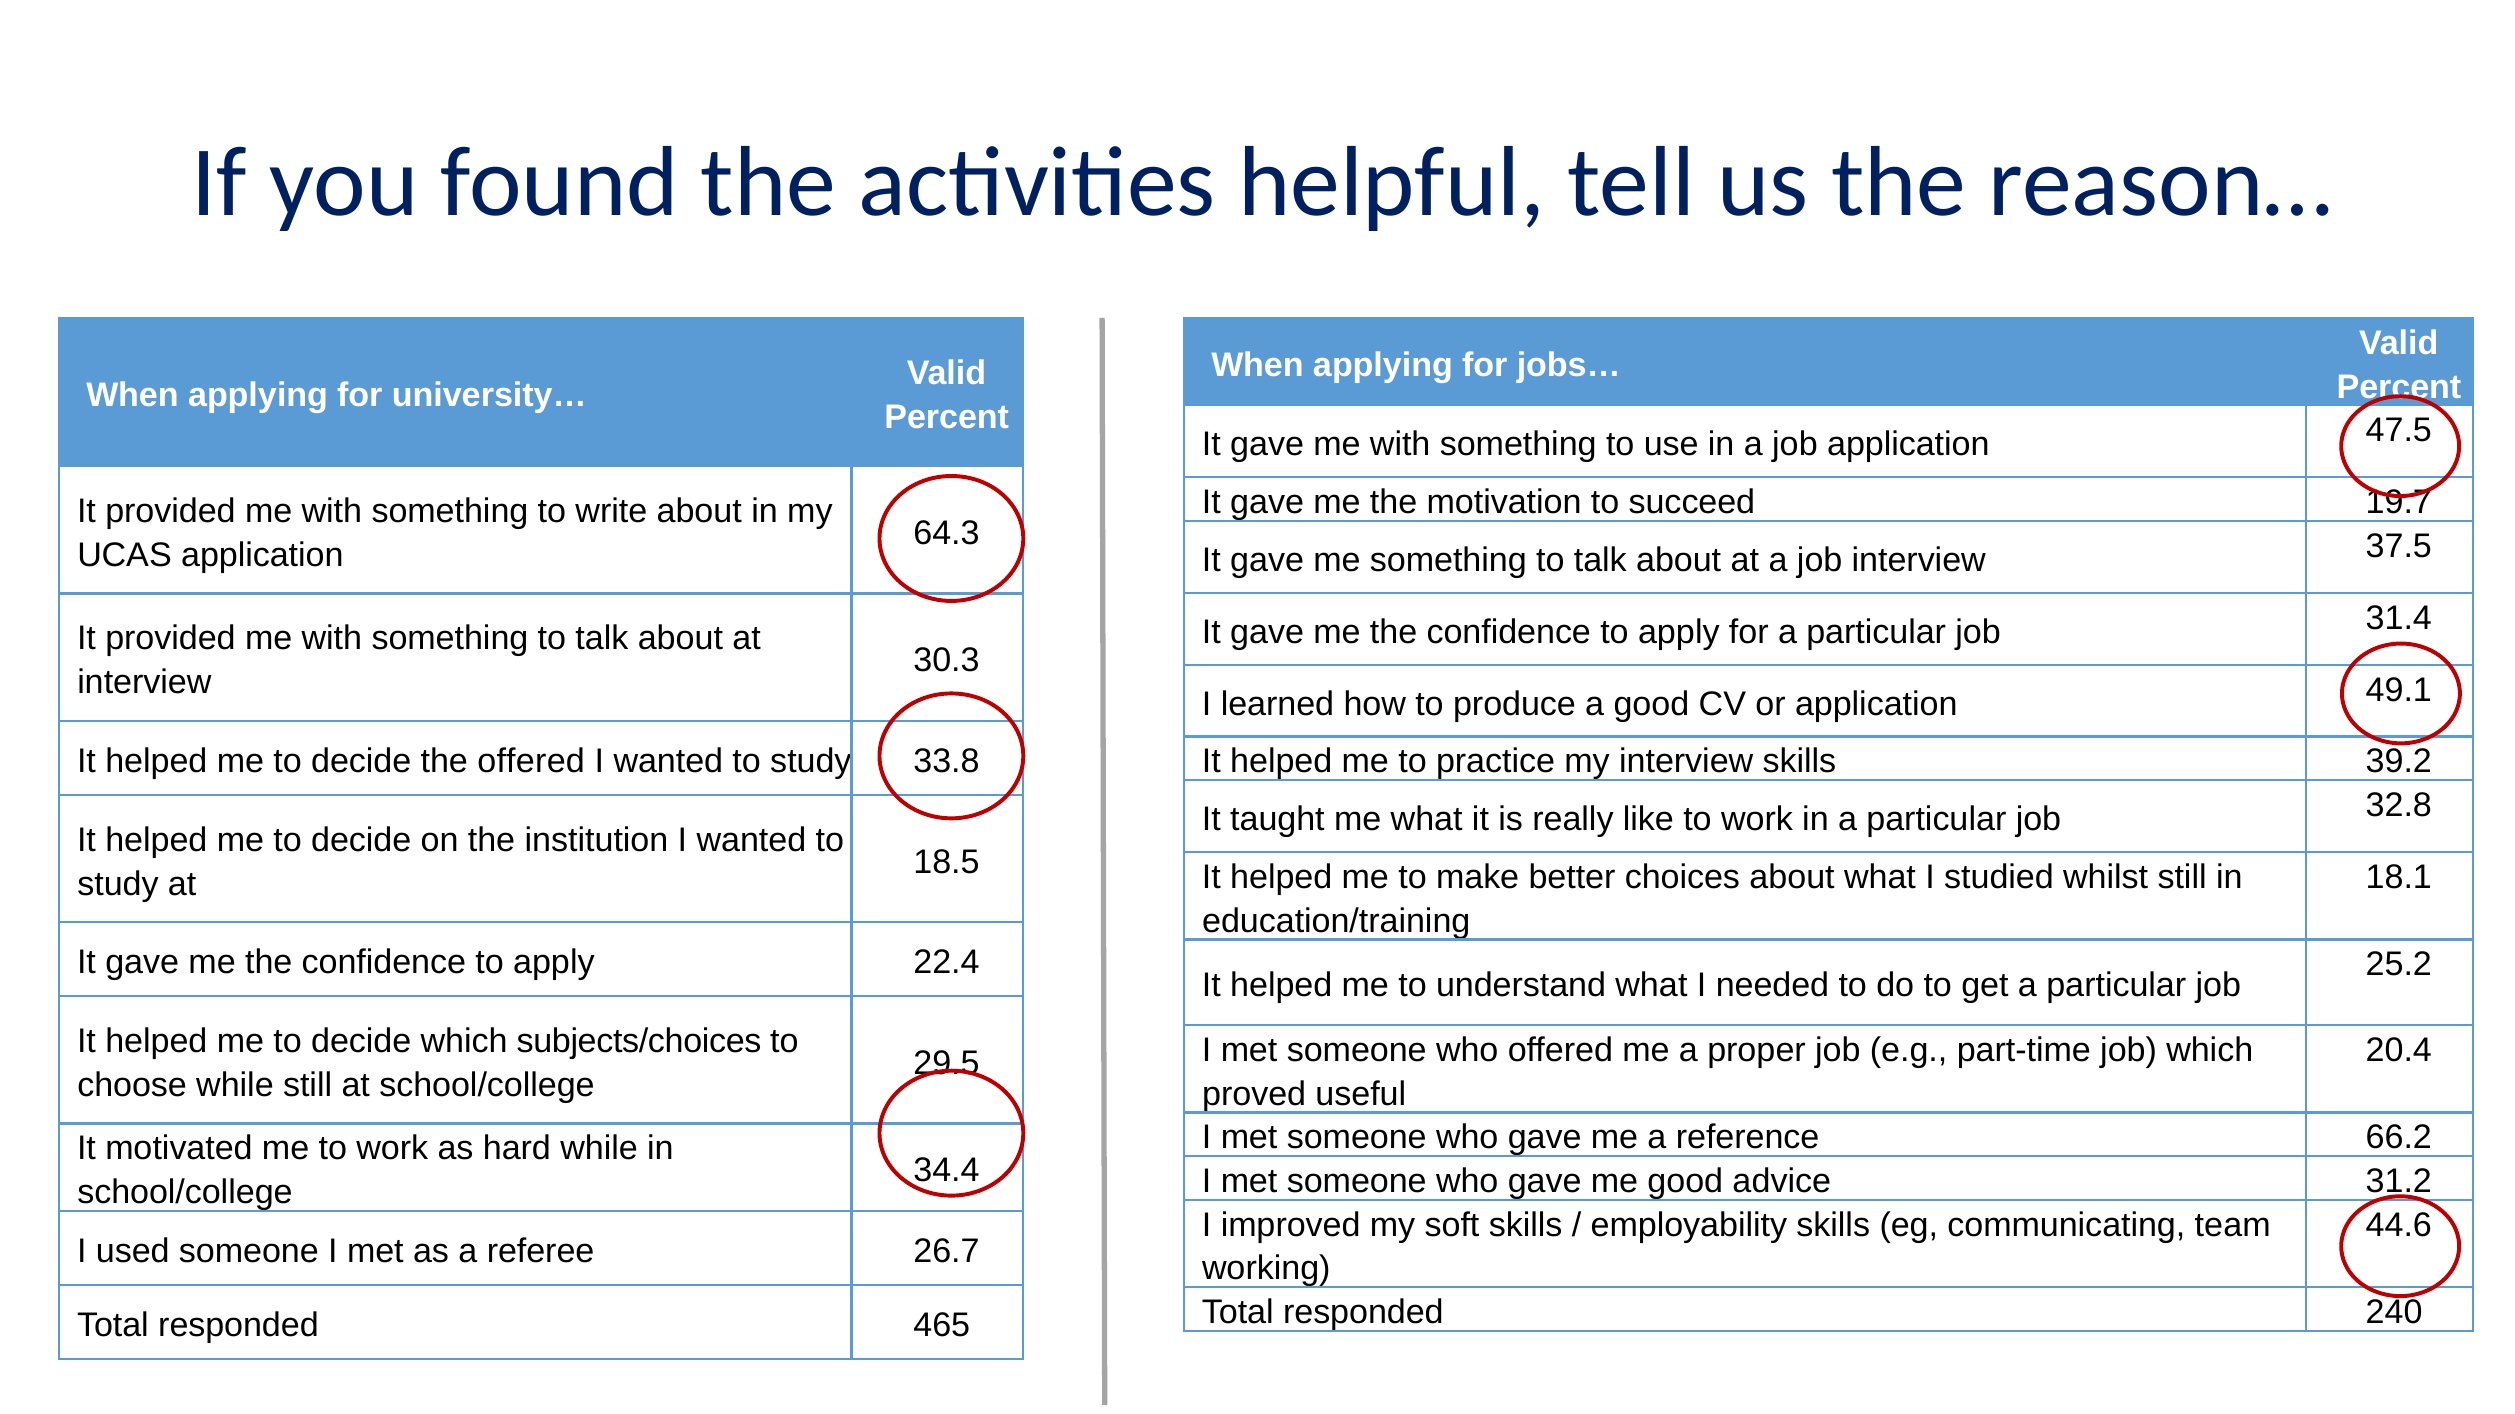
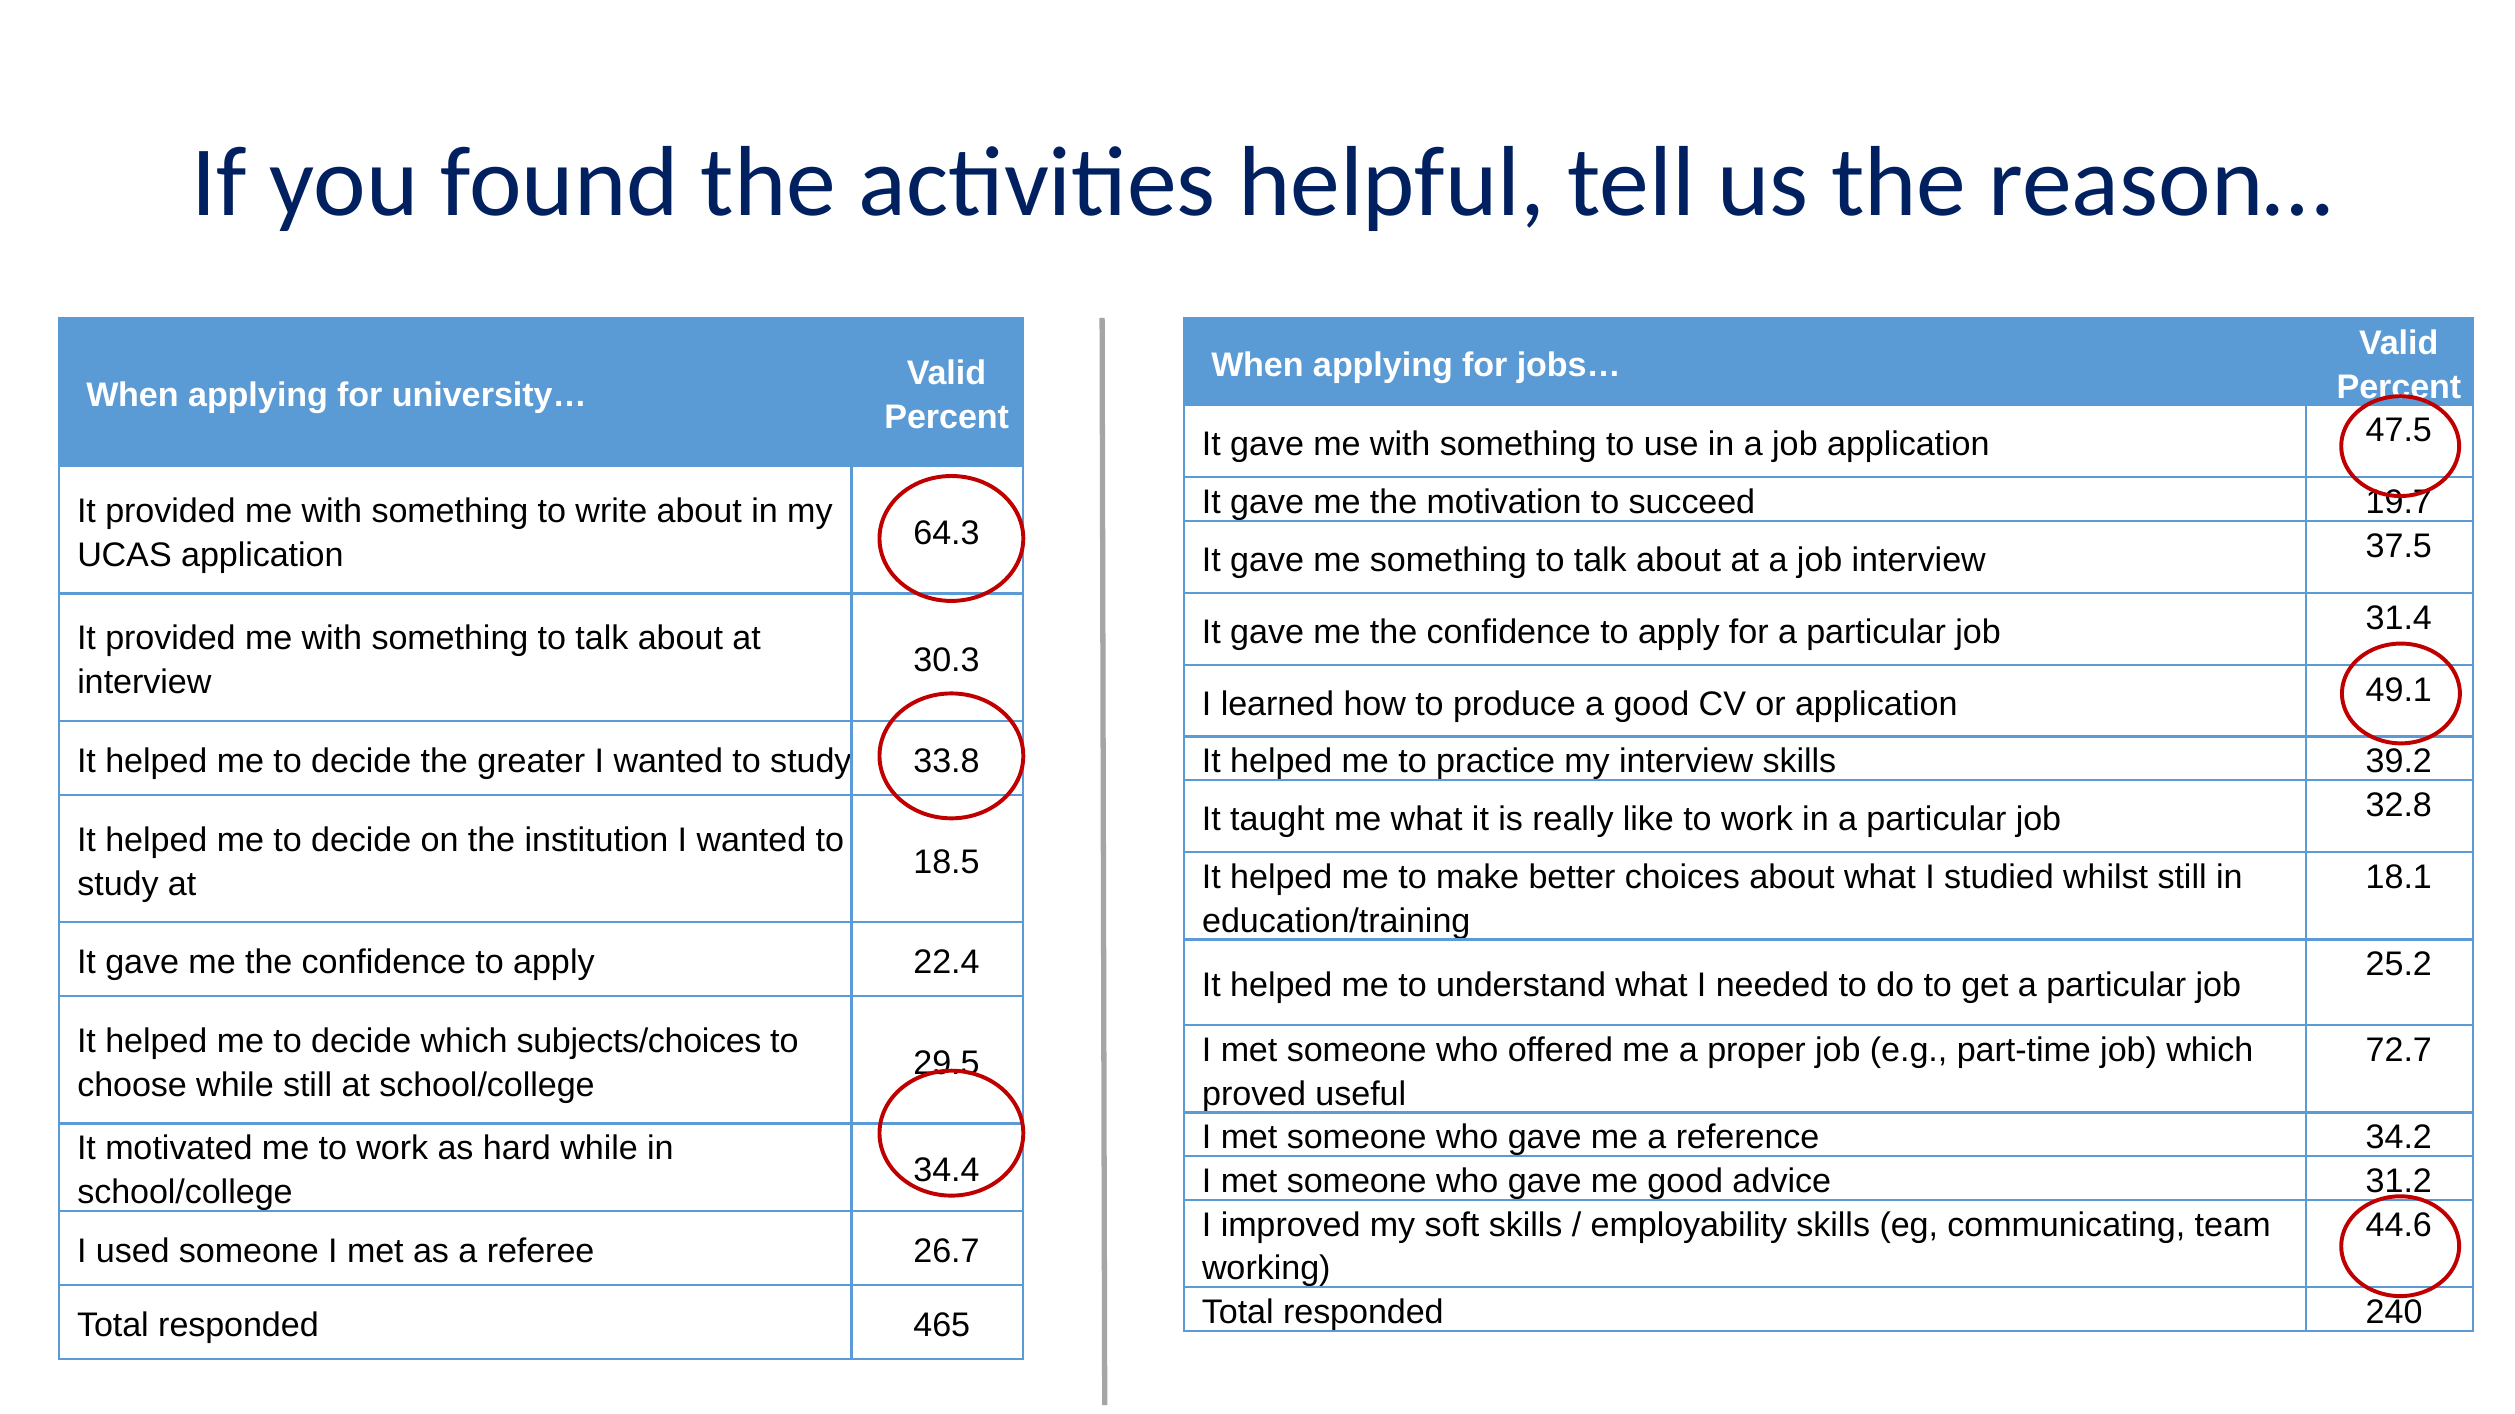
the offered: offered -> greater (531, 762)
20.4: 20.4 -> 72.7 (2399, 1051)
66.2: 66.2 -> 34.2 (2399, 1138)
